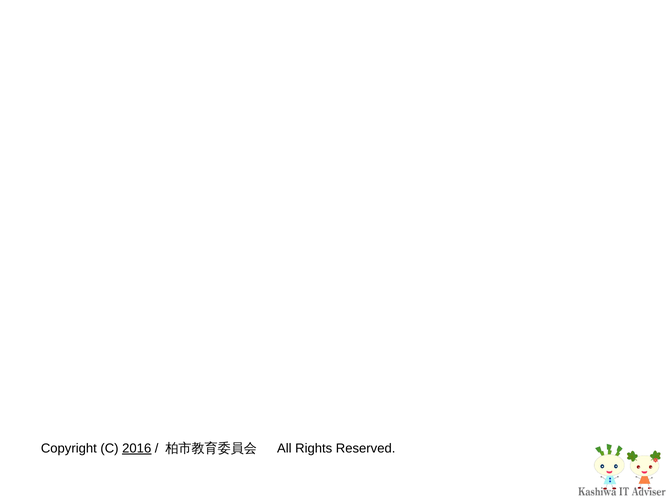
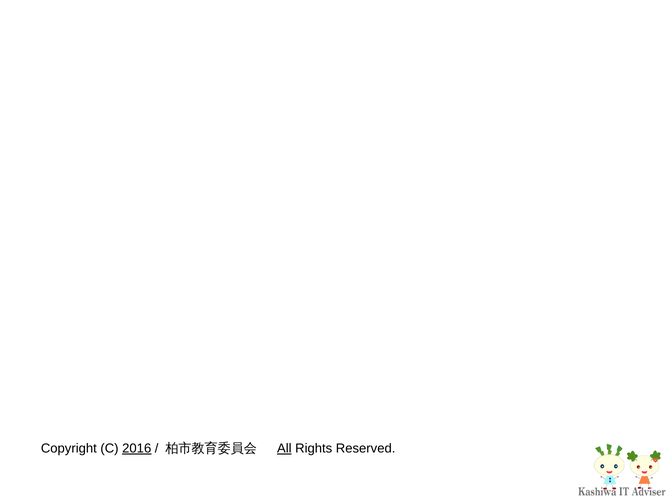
All underline: none -> present (284, 449)
